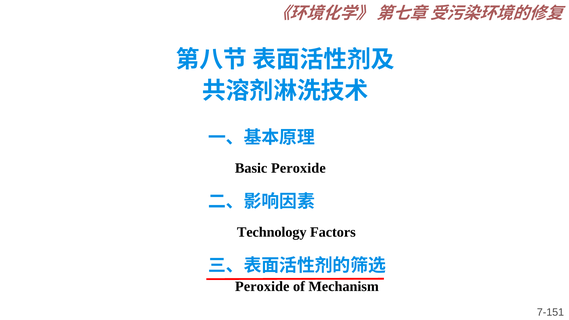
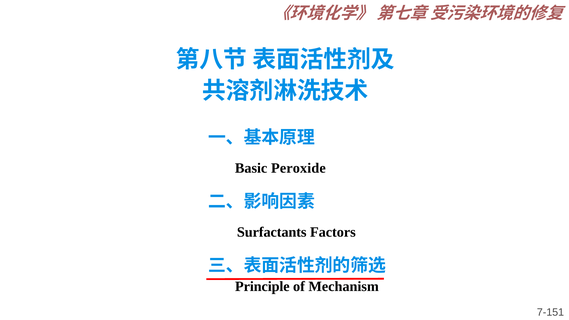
Technology: Technology -> Surfactants (272, 232)
Peroxide: Peroxide -> Principle (262, 286)
